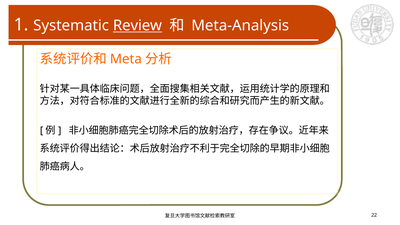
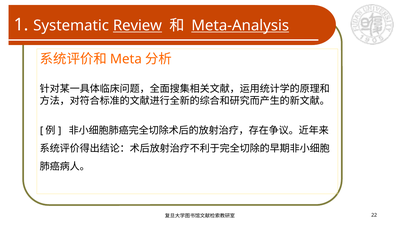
Meta-Analysis underline: none -> present (240, 26)
